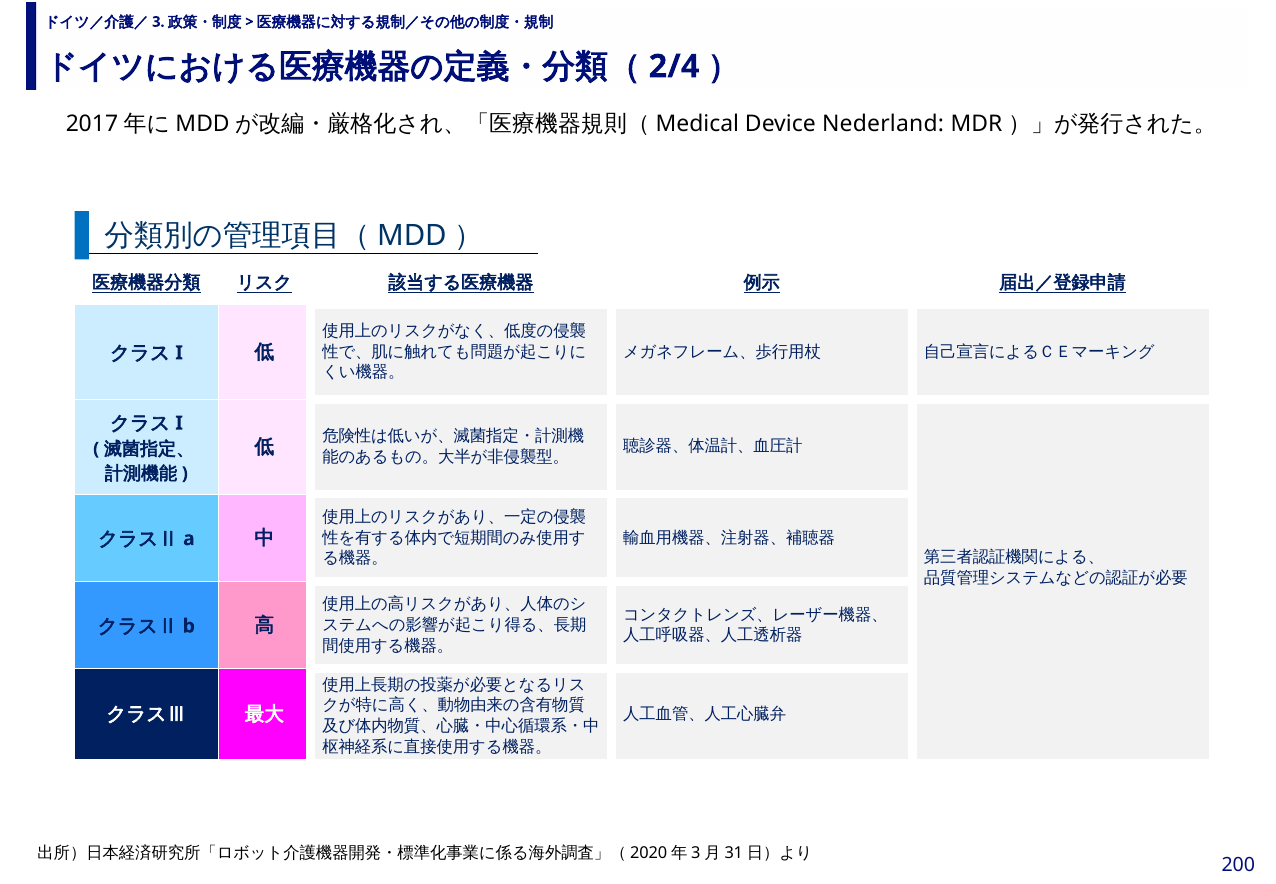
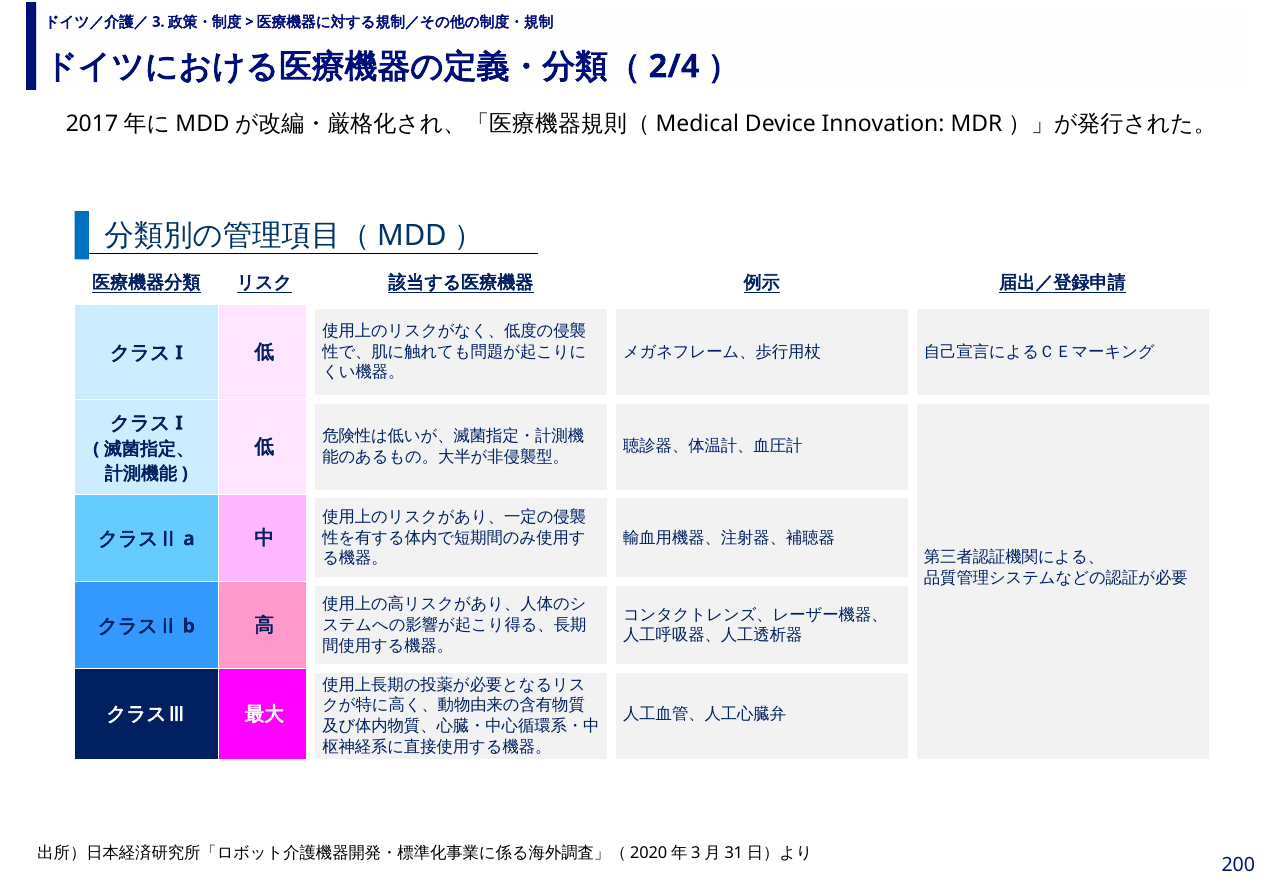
Nederland: Nederland -> Innovation (883, 124)
